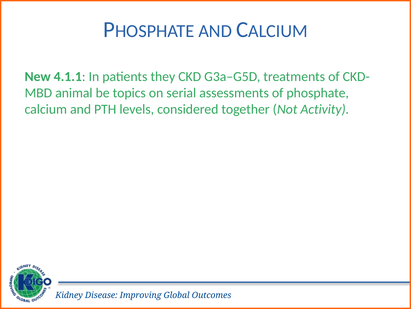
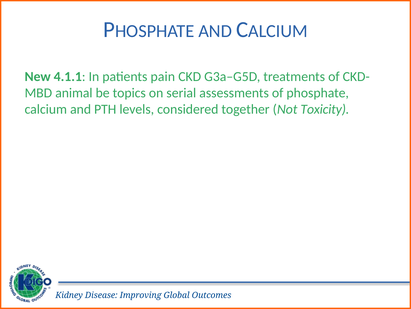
they: they -> pain (163, 76)
Activity: Activity -> Toxicity (325, 109)
